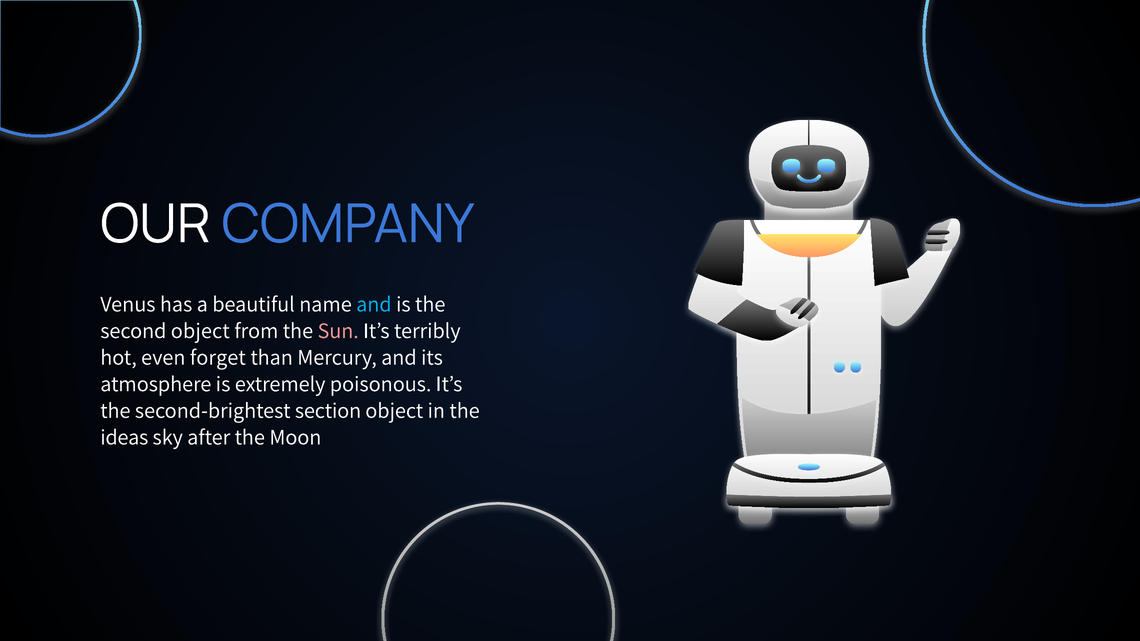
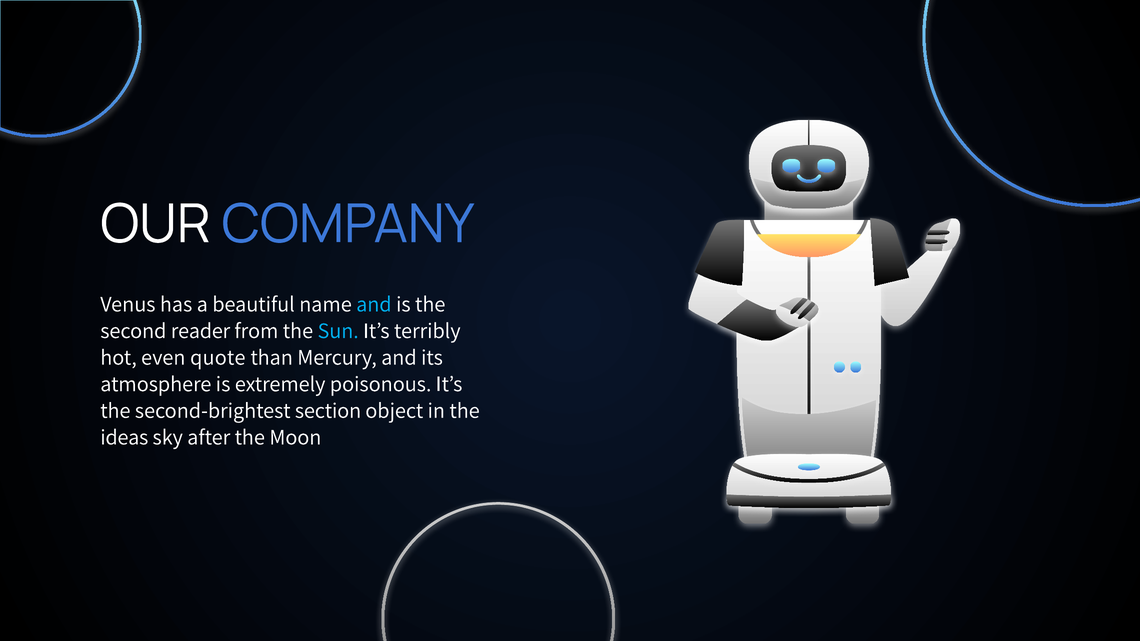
second object: object -> reader (200, 331)
Sun colour: pink -> light blue (338, 331)
forget: forget -> quote (218, 357)
